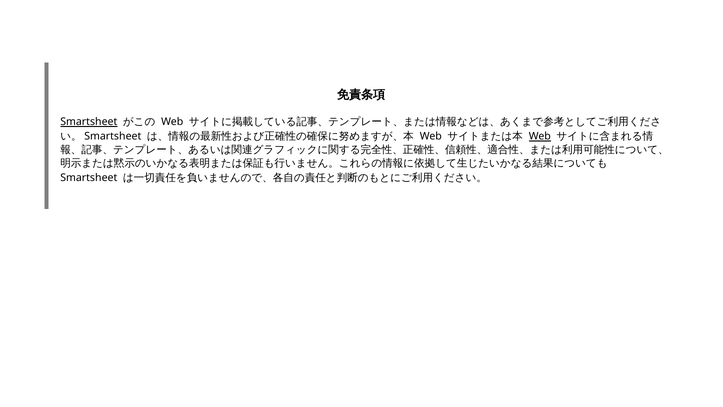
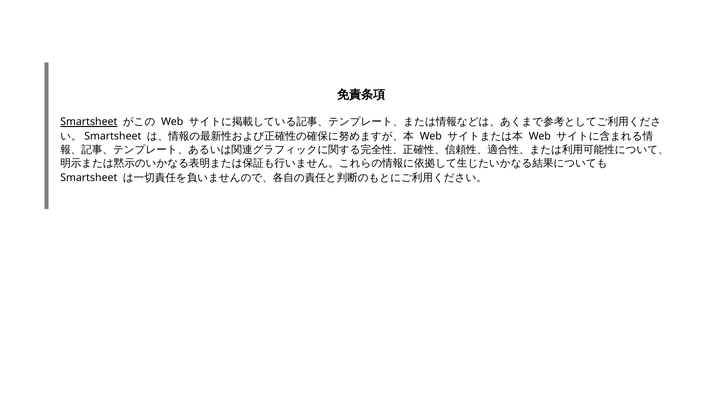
Web underline: present -> none (540, 136)
